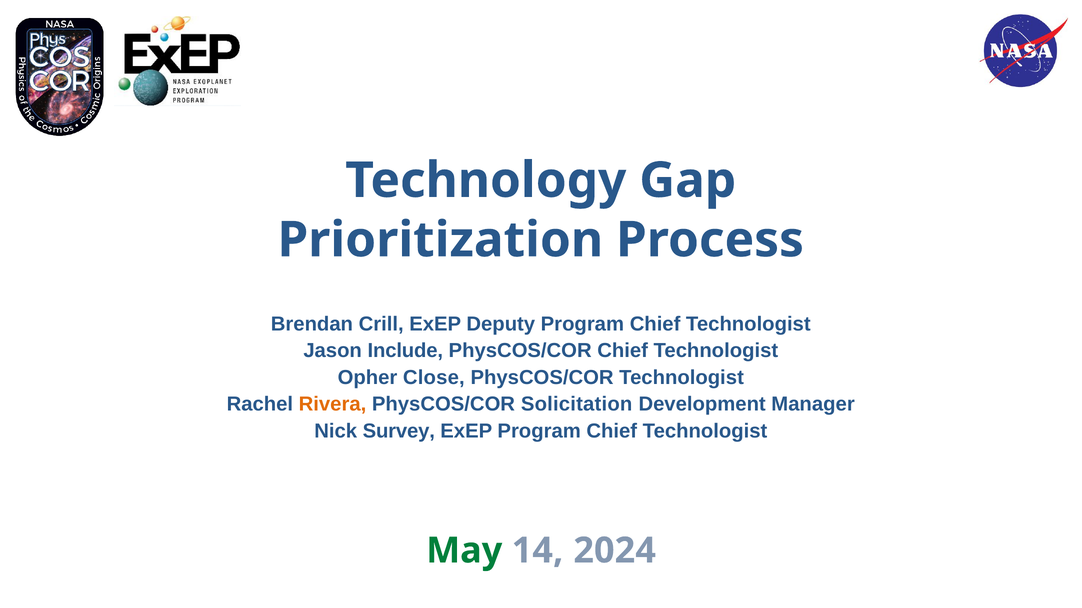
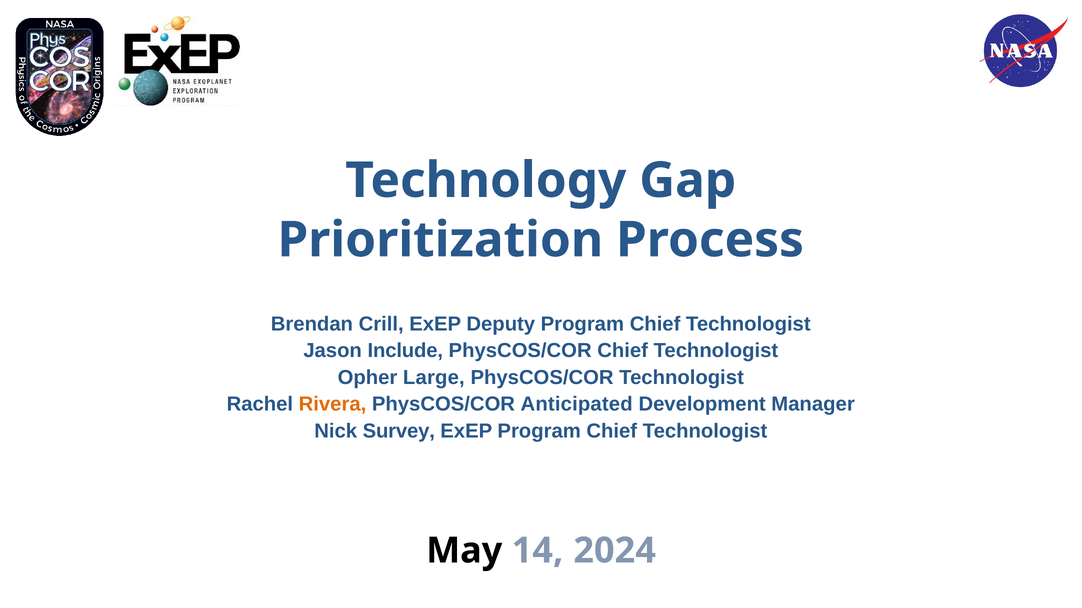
Close: Close -> Large (434, 378)
Solicitation: Solicitation -> Anticipated (577, 405)
May colour: green -> black (464, 551)
